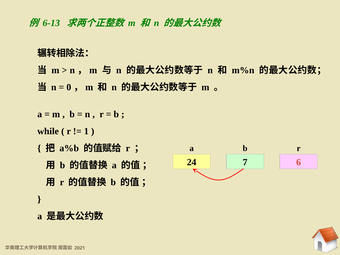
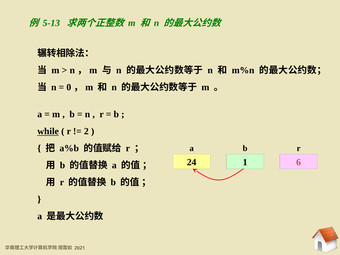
6-13: 6-13 -> 5-13 (51, 23)
while underline: none -> present (48, 131)
1: 1 -> 2 (86, 131)
7: 7 -> 1 (245, 162)
